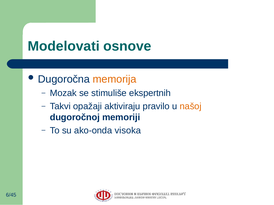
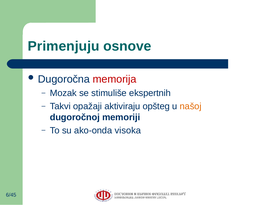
Modelovati: Modelovati -> Primenjuju (64, 46)
memorija colour: orange -> red (115, 79)
pravilo: pravilo -> opšteg (156, 107)
